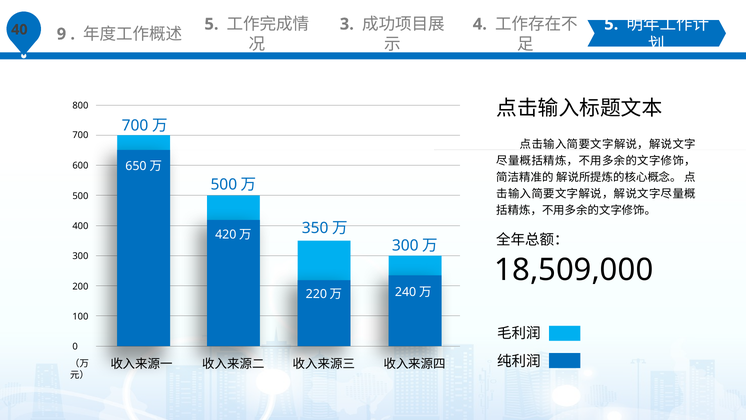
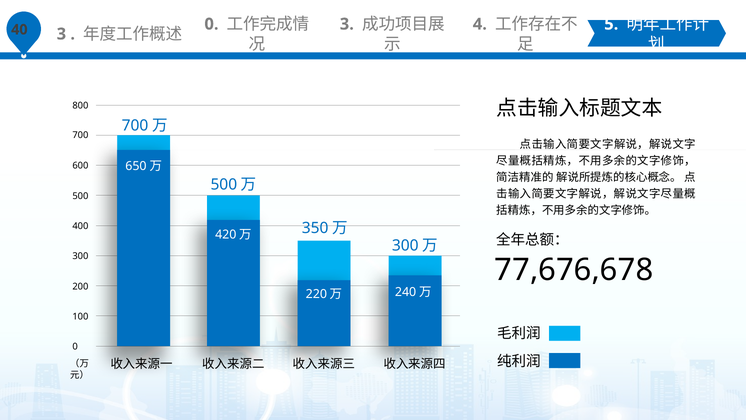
9: 9 -> 3 (61, 34)
5: 5 -> 0 (211, 24)
18,509,000: 18,509,000 -> 77,676,678 (574, 270)
